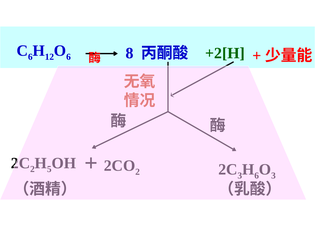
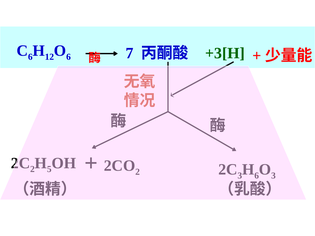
8: 8 -> 7 (130, 53)
+2[H: +2[H -> +3[H (225, 53)
